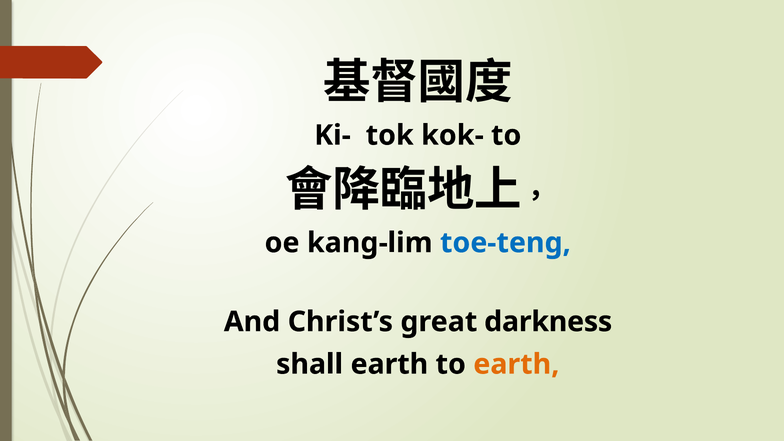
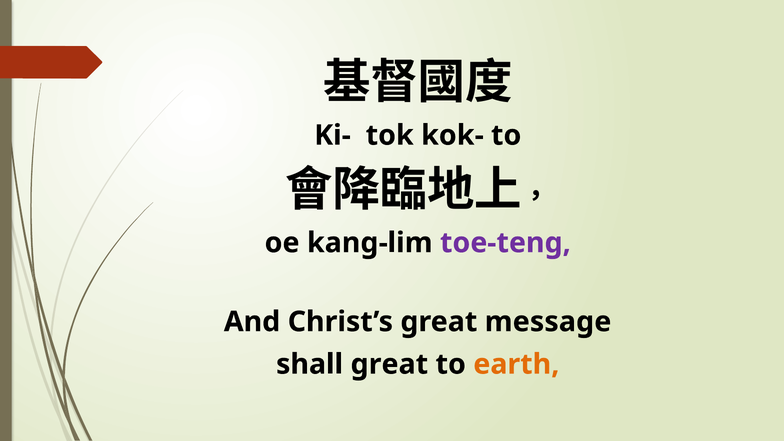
toe-teng colour: blue -> purple (505, 243)
darkness: darkness -> message (548, 322)
shall earth: earth -> great (389, 364)
